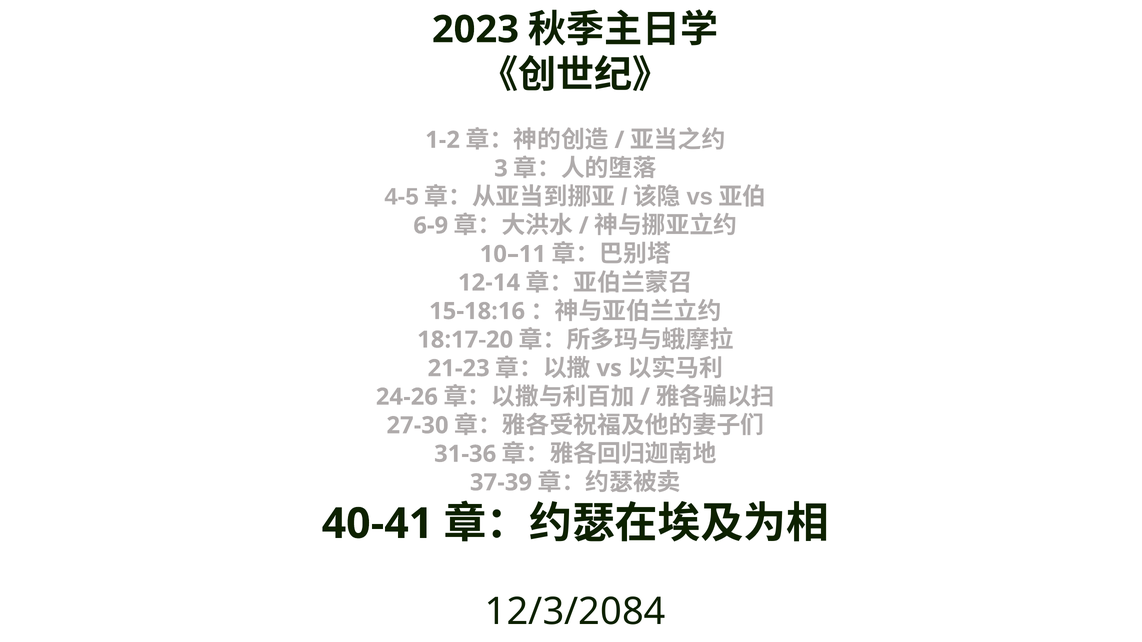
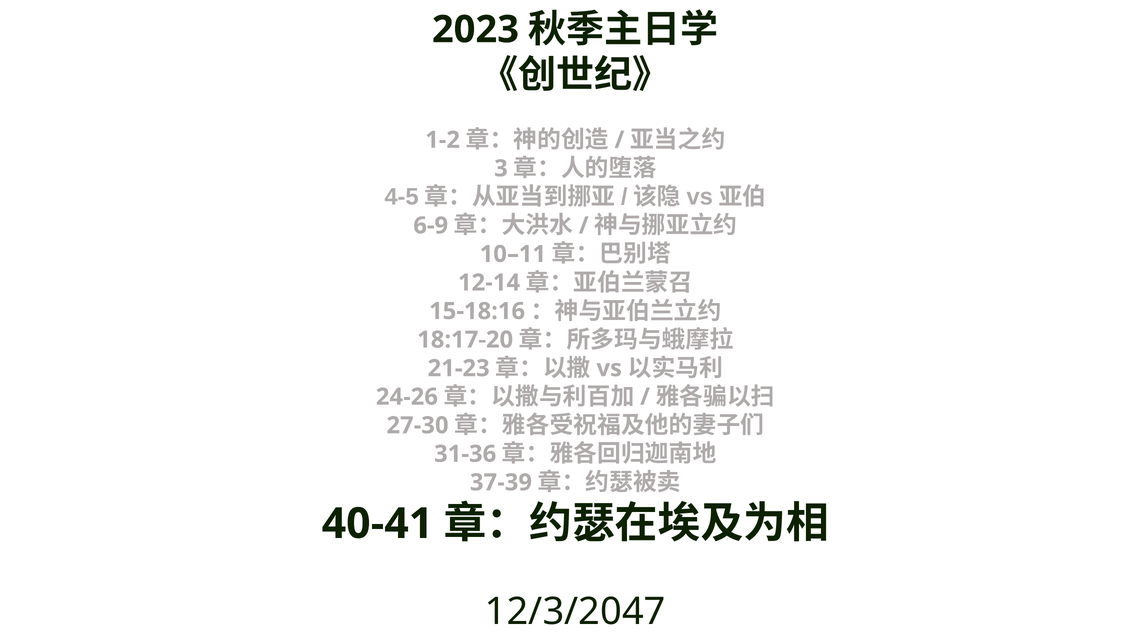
12/3/2084: 12/3/2084 -> 12/3/2047 (575, 612)
